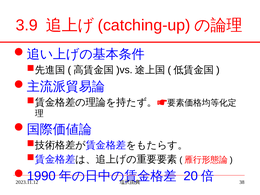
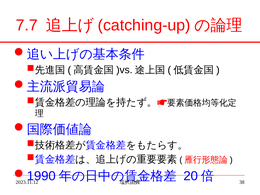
3.9: 3.9 -> 7.7 (27, 25)
